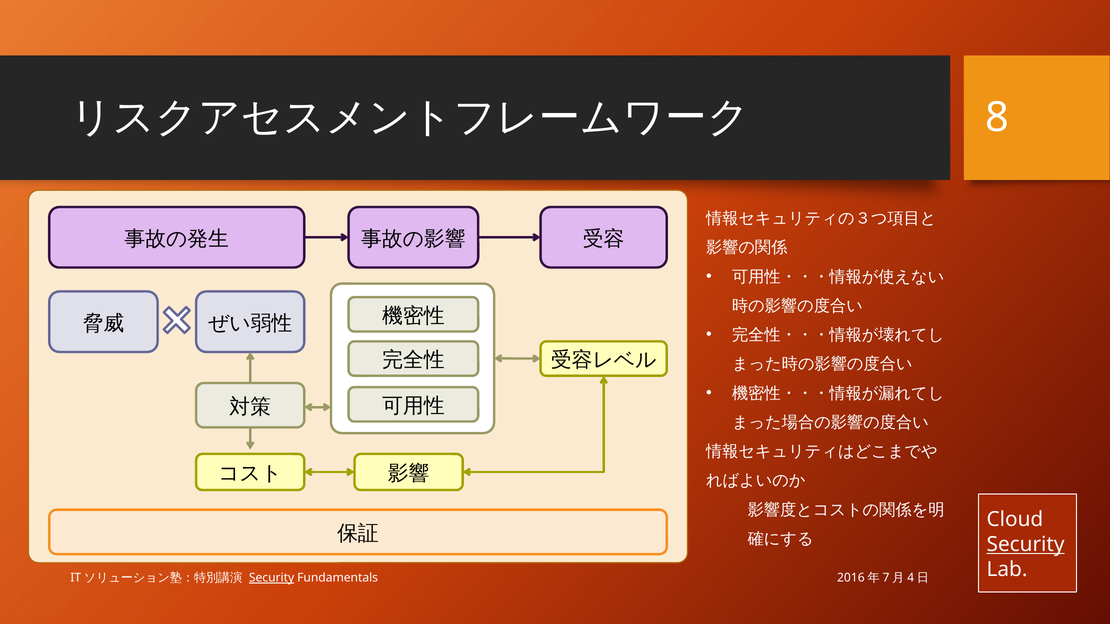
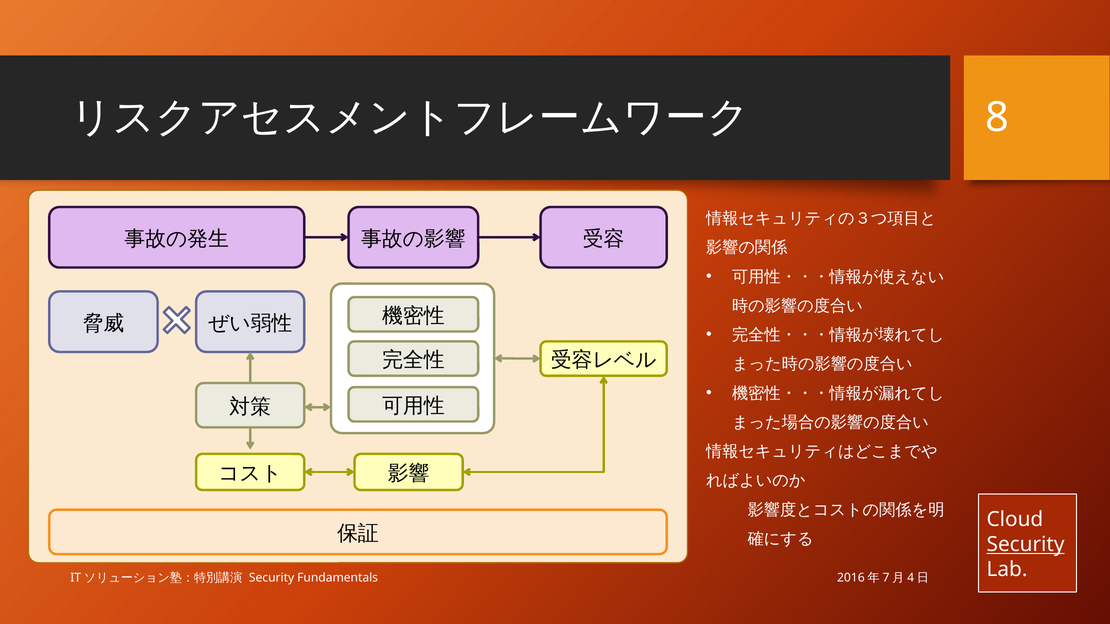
Security underline: present -> none (272, 578)
